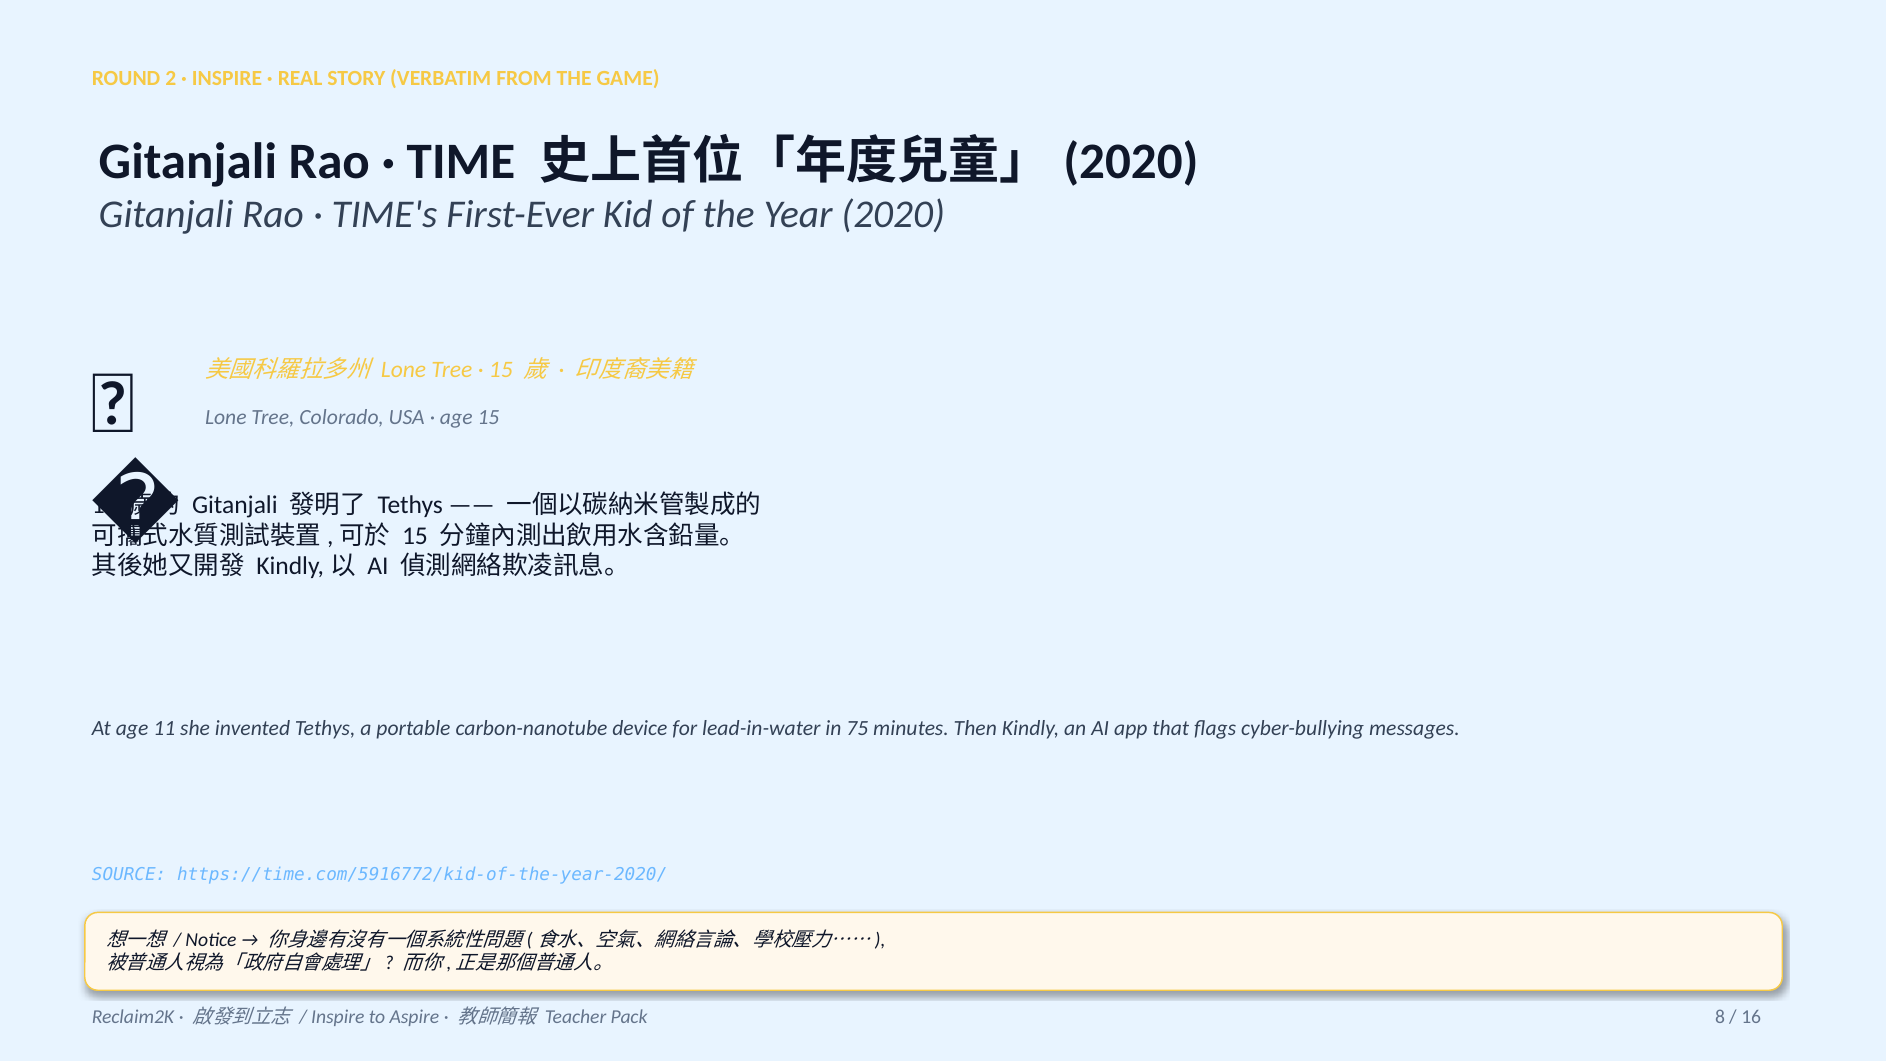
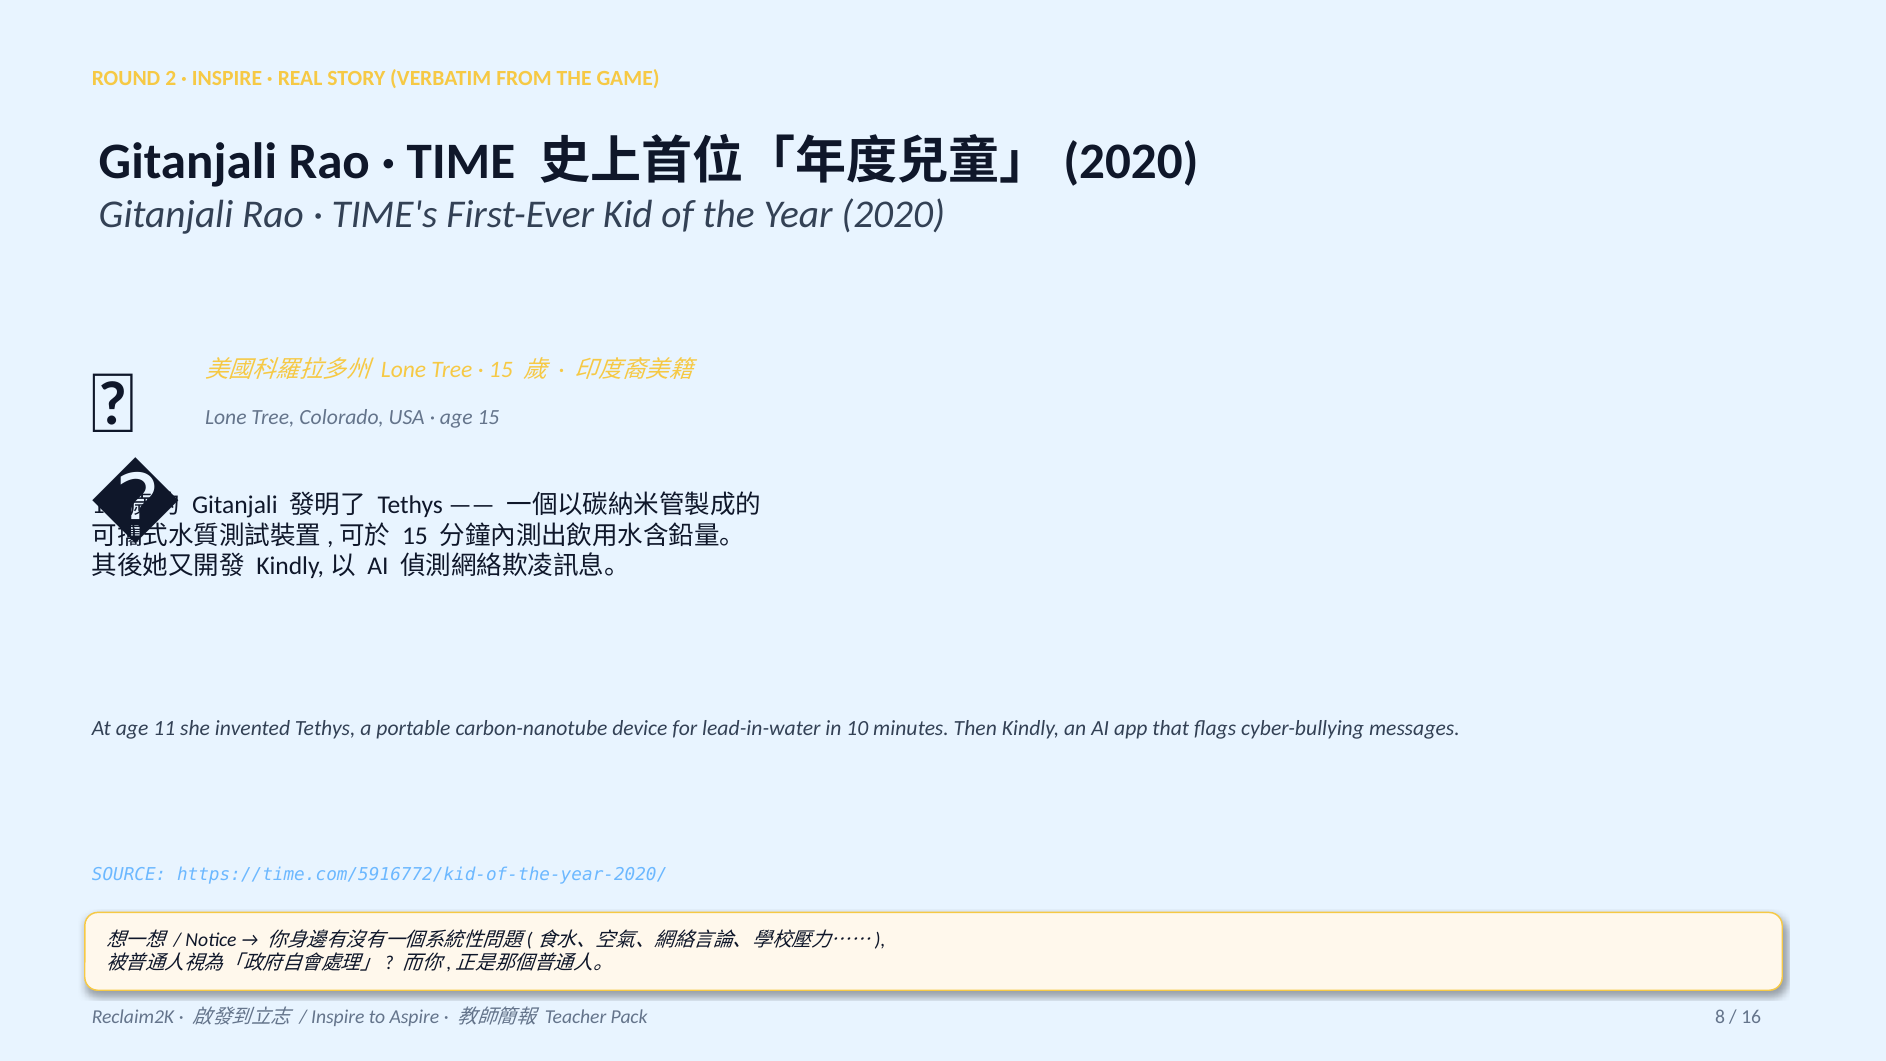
75: 75 -> 10 (857, 729)
